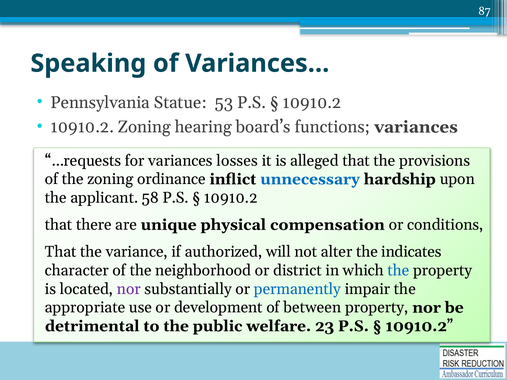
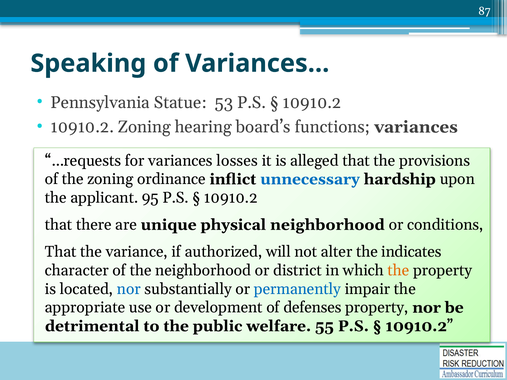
58: 58 -> 95 (150, 198)
physical compensation: compensation -> neighborhood (327, 225)
the colour: blue -> orange (398, 271)
nor colour: purple -> blue (129, 289)
between: between -> defenses (312, 308)
23: 23 -> 55 (324, 326)
